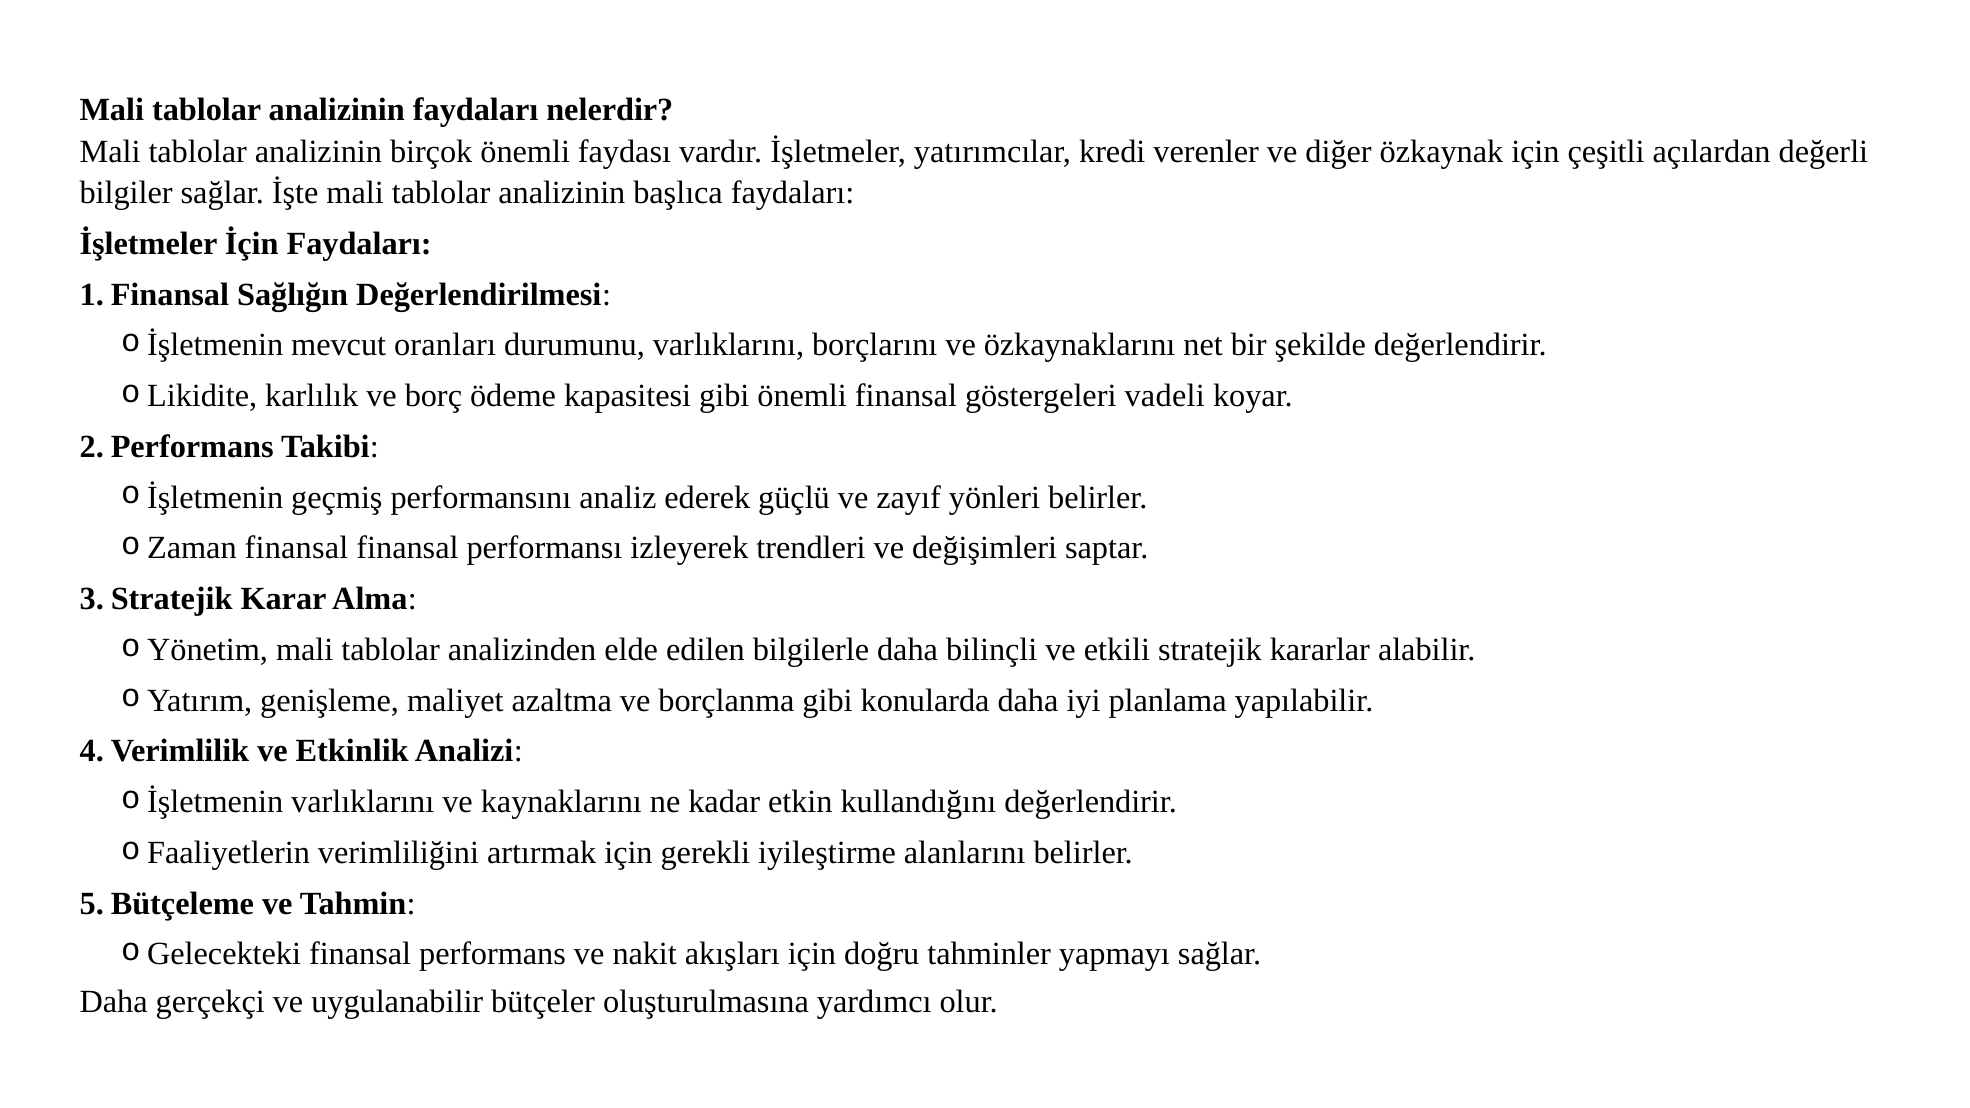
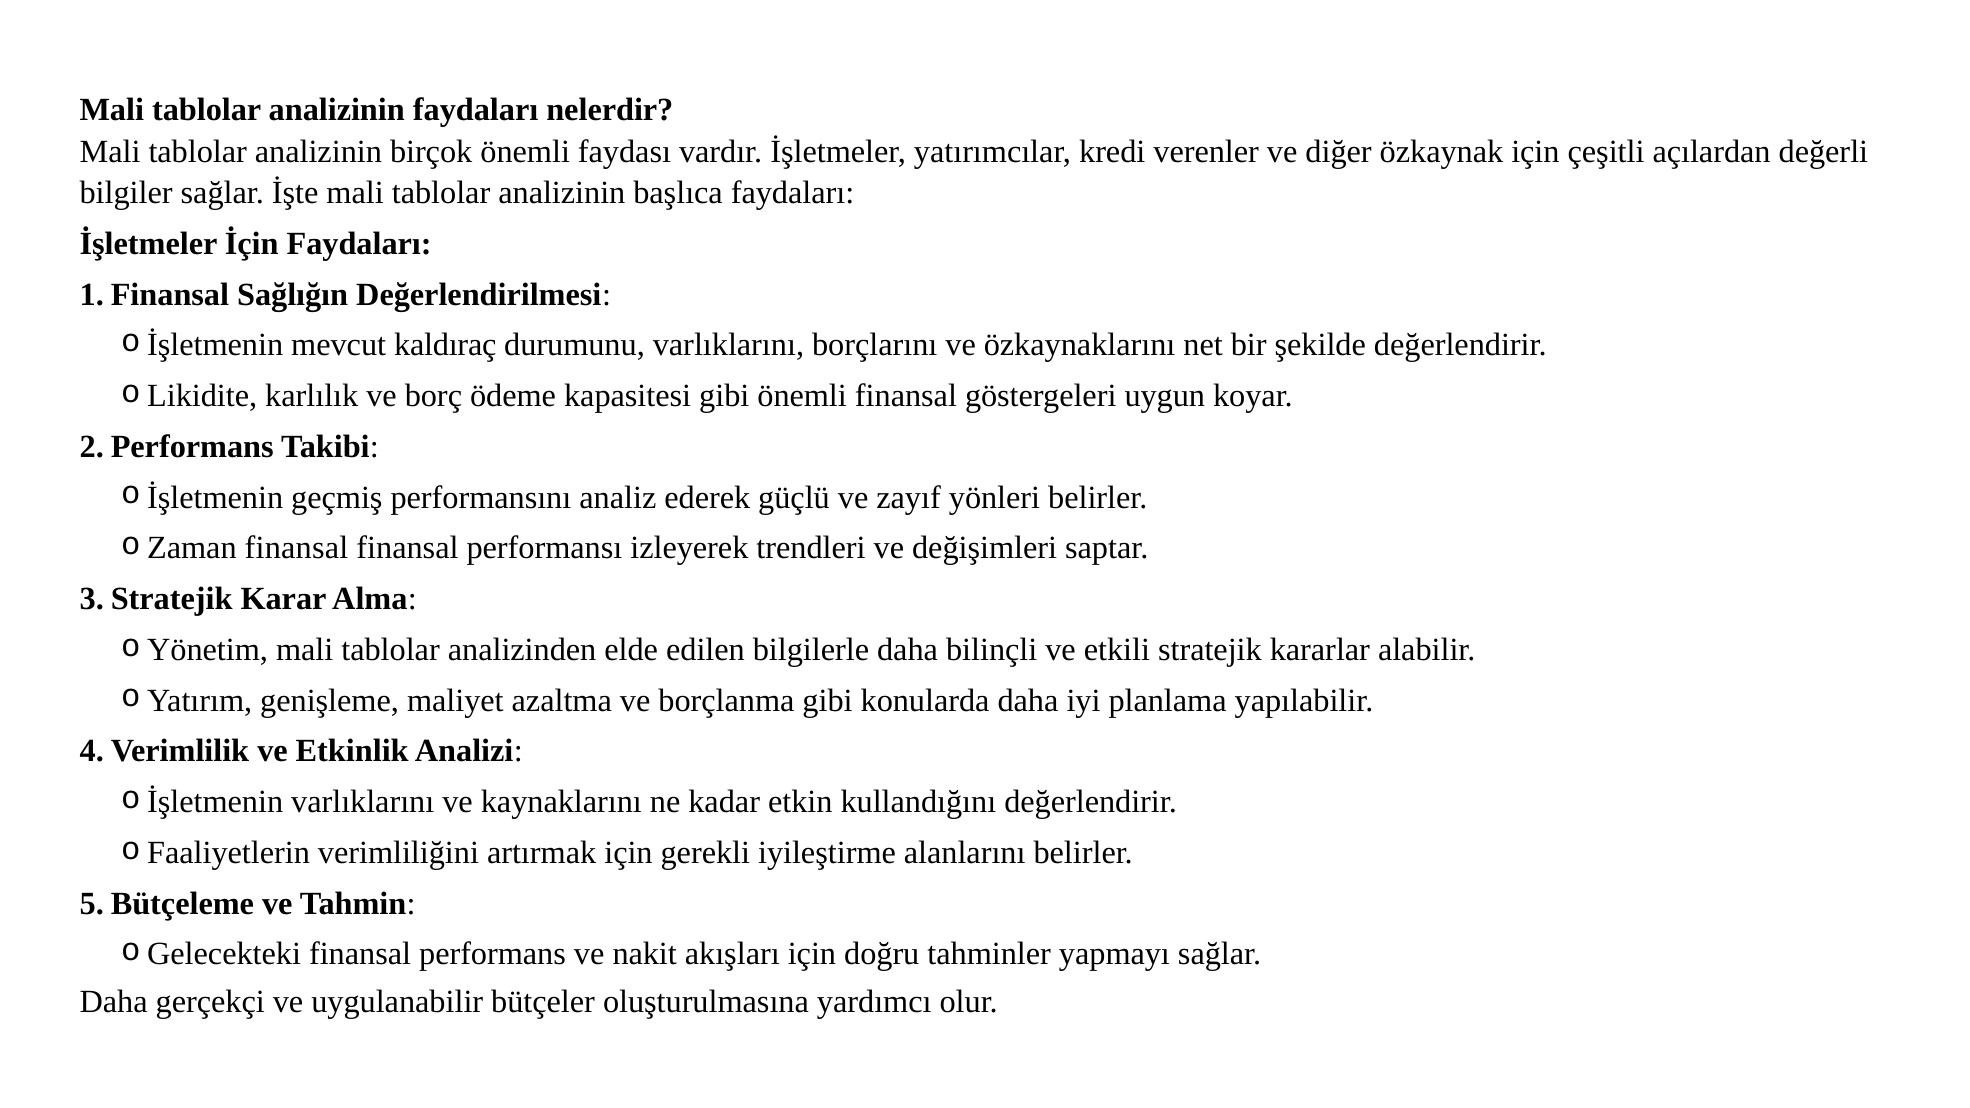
oranları: oranları -> kaldıraç (445, 345)
vadeli: vadeli -> uygun (1165, 396)
